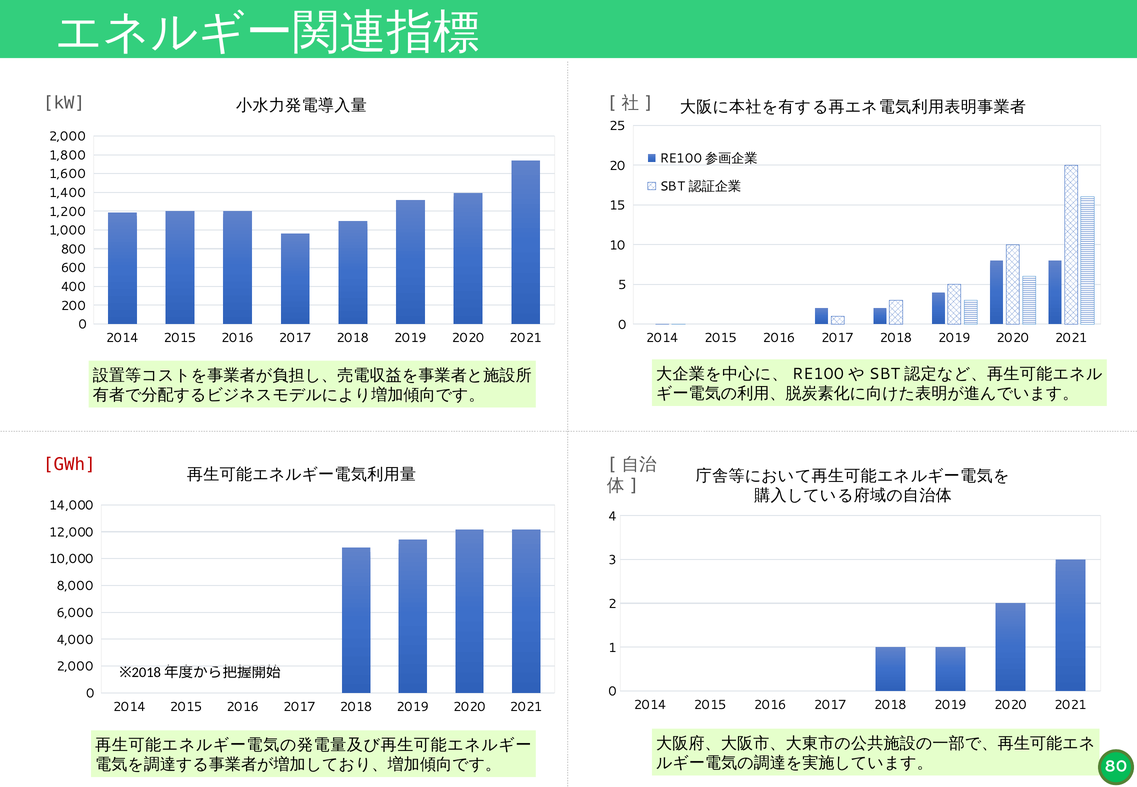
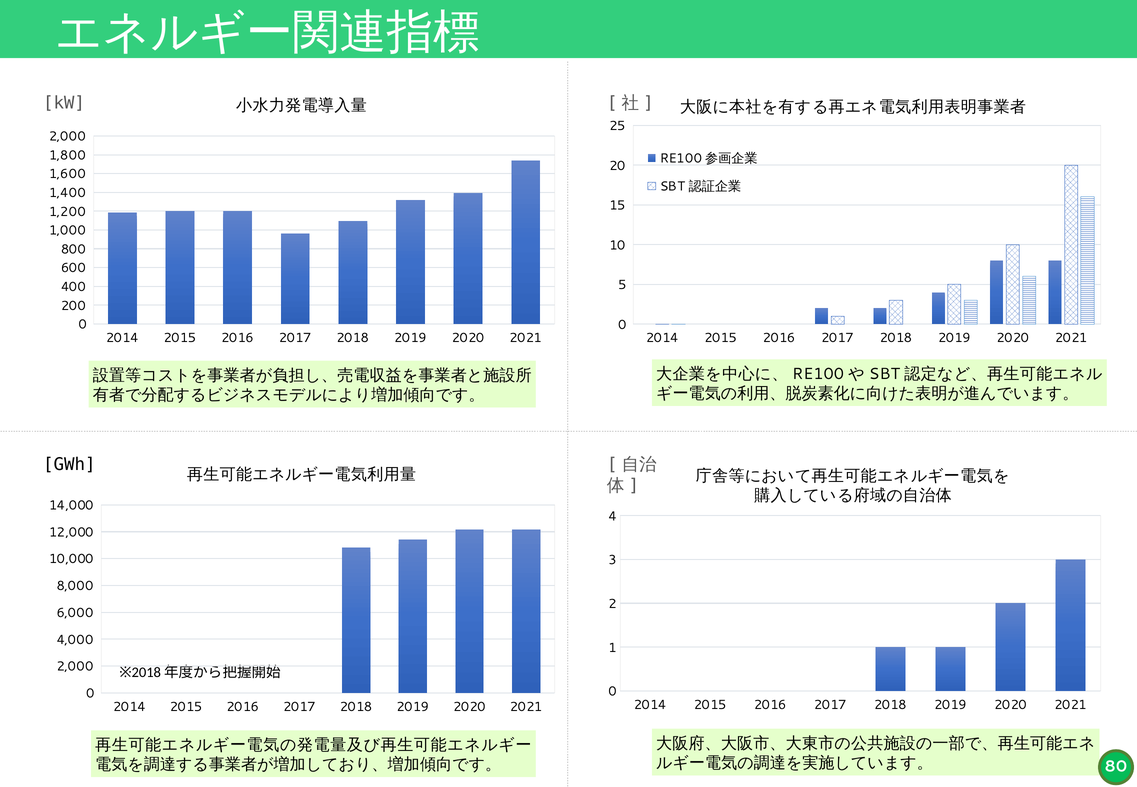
GWh colour: red -> black (69, 465)
